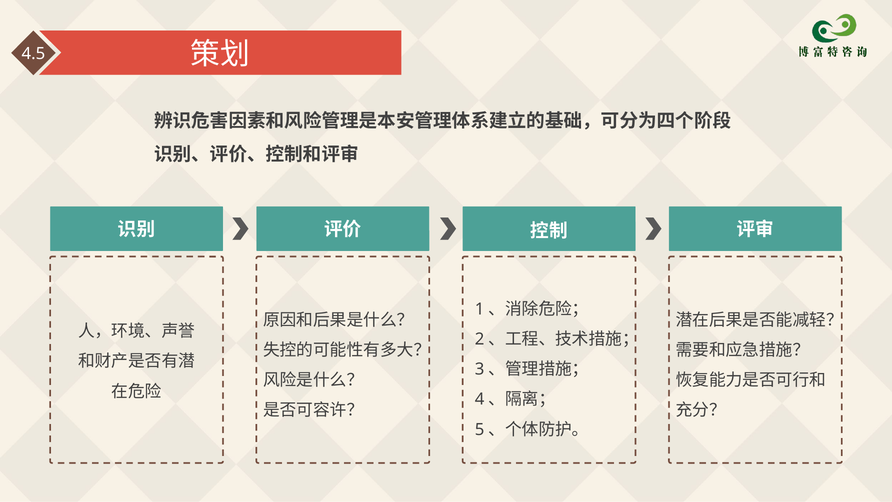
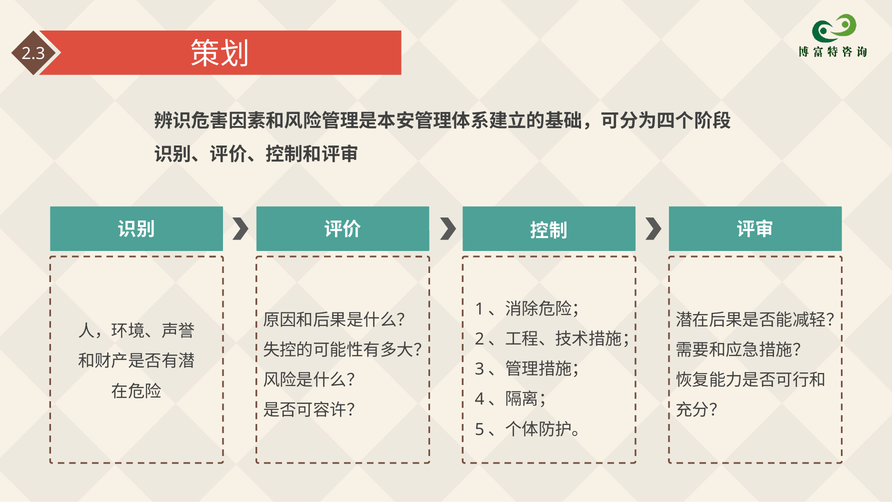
4.5: 4.5 -> 2.3 (33, 54)
